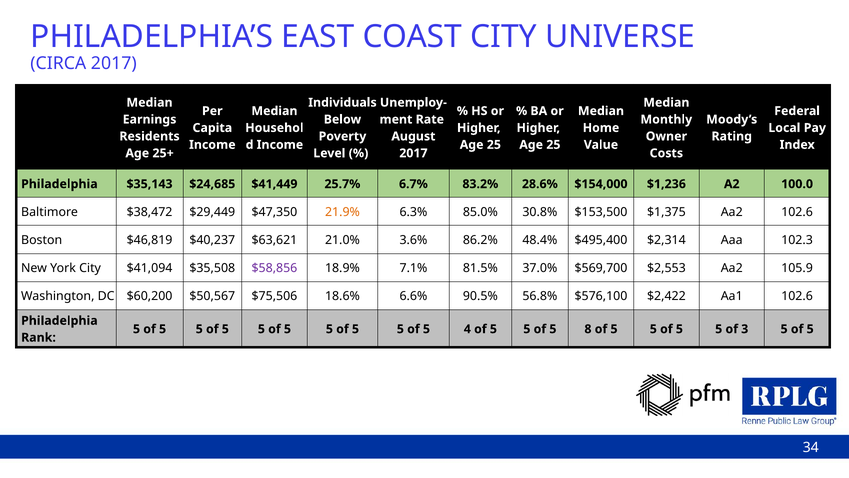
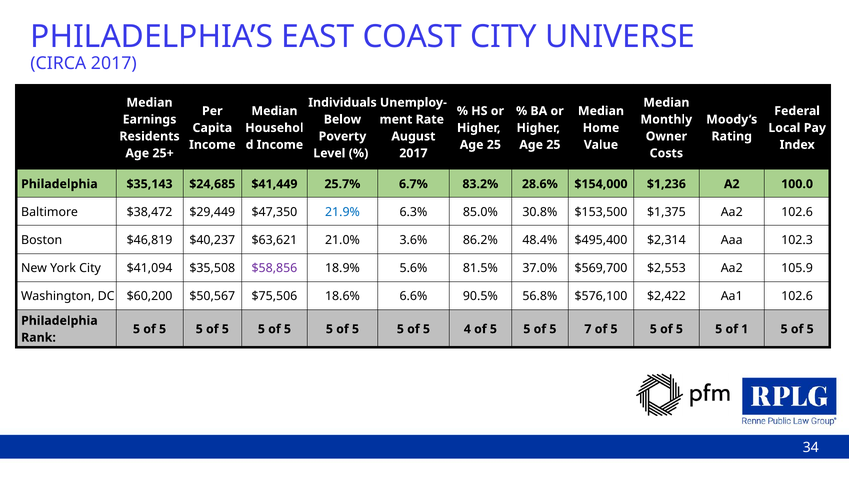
21.9% colour: orange -> blue (342, 212)
7.1%: 7.1% -> 5.6% (413, 268)
8: 8 -> 7 (588, 329)
3: 3 -> 1 (745, 329)
